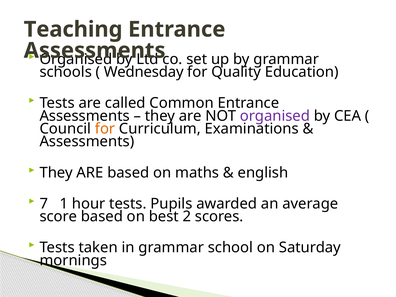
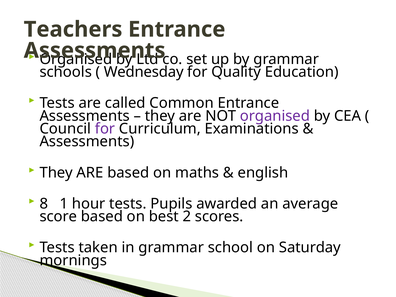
Teaching: Teaching -> Teachers (73, 29)
for colour: orange -> purple (105, 129)
7: 7 -> 8 (44, 204)
